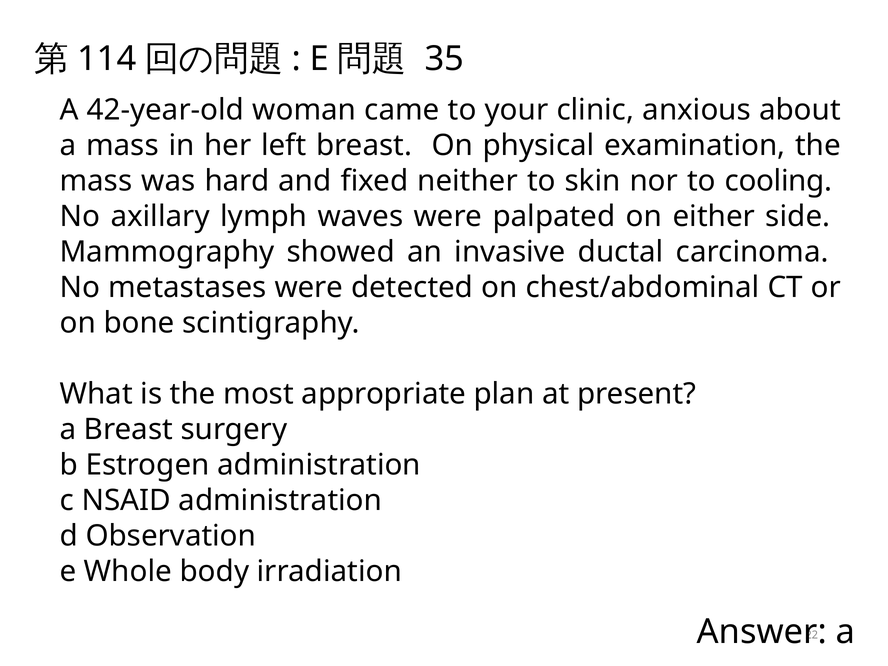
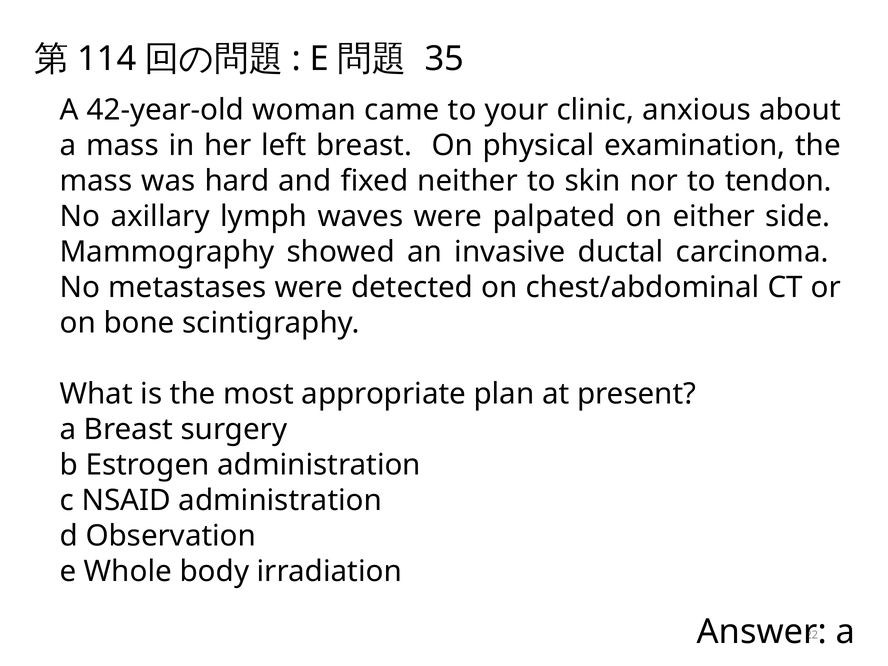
cooling: cooling -> tendon (778, 181)
